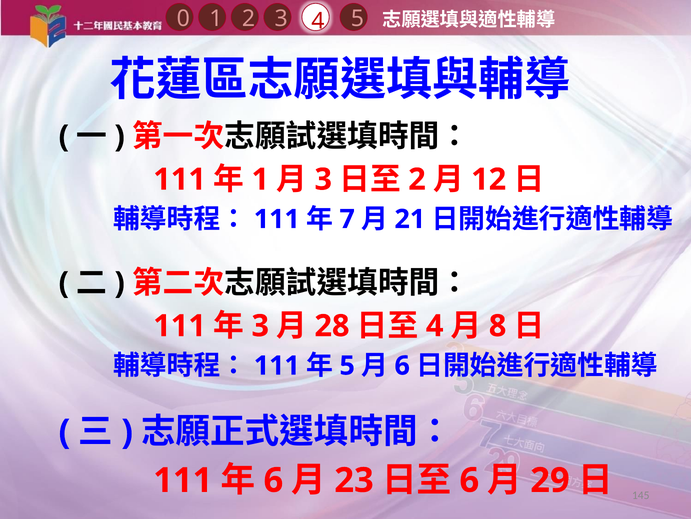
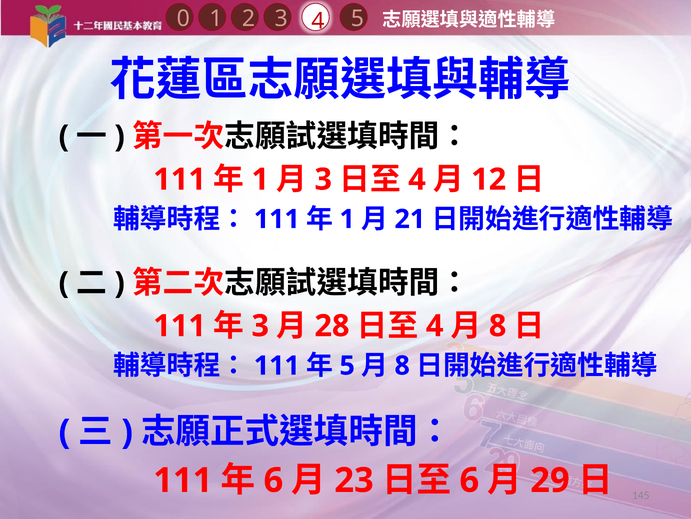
2: 2 -> 4 (417, 179)
7: 7 -> 1 (347, 219)
6: 6 -> 8 (402, 365)
